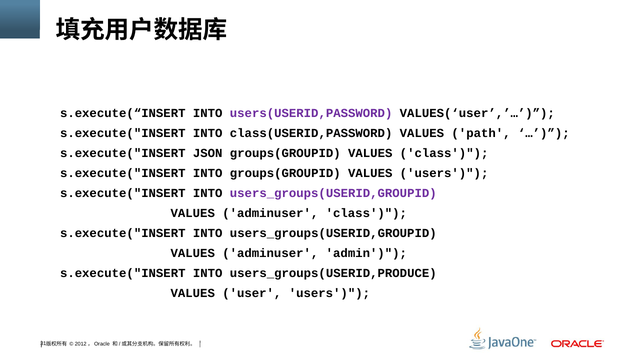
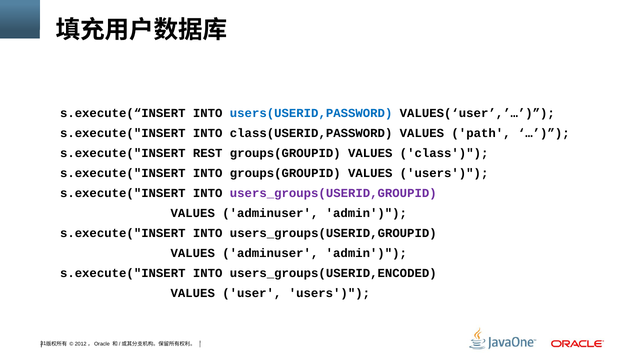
users(USERID,PASSWORD colour: purple -> blue (311, 113)
JSON: JSON -> REST (208, 153)
class: class -> admin (366, 214)
users_groups(USERID,PRODUCE: users_groups(USERID,PRODUCE -> users_groups(USERID,ENCODED (333, 274)
